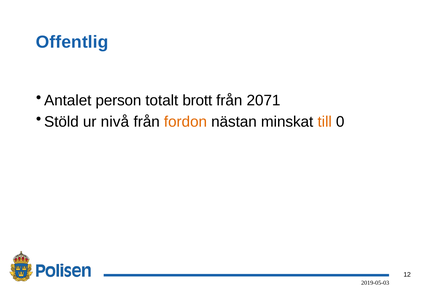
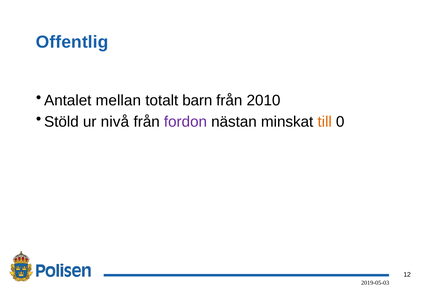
person: person -> mellan (118, 100)
brott: brott -> barn (197, 100)
2071: 2071 -> 2010 (264, 100)
fordon colour: orange -> purple (185, 121)
